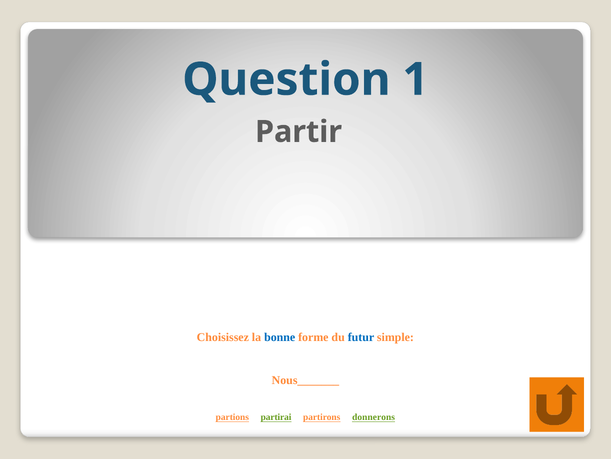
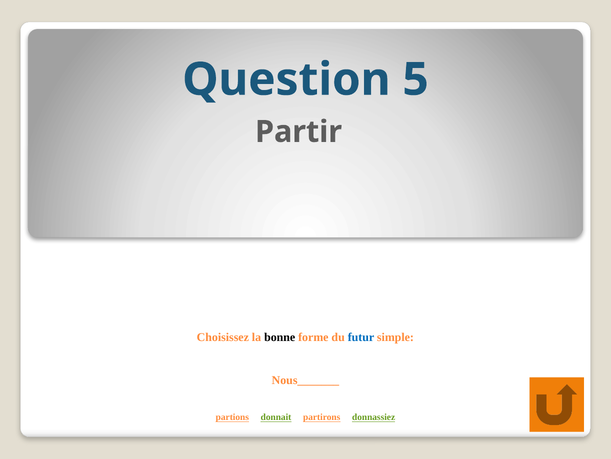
1: 1 -> 5 (415, 80)
bonne colour: blue -> black (280, 337)
partirai: partirai -> donnait (276, 417)
donnerons: donnerons -> donnassiez (374, 417)
